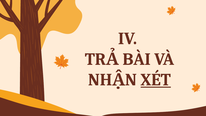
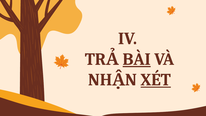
BÀI underline: none -> present (137, 59)
